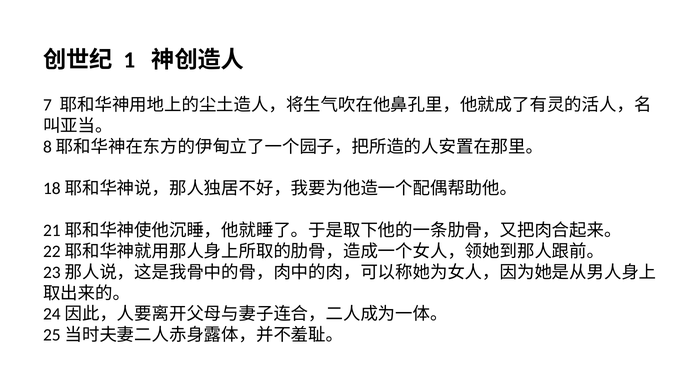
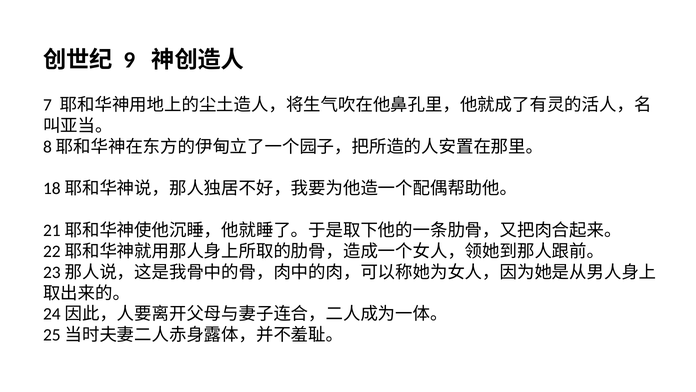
1: 1 -> 9 (129, 60)
